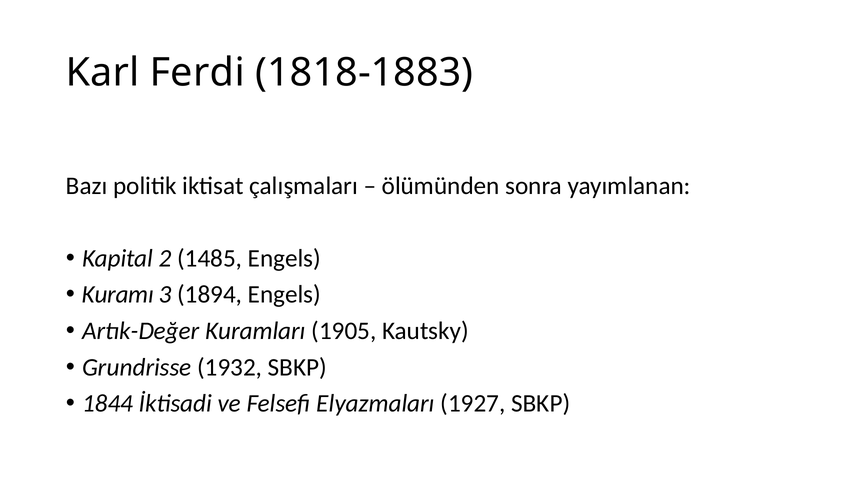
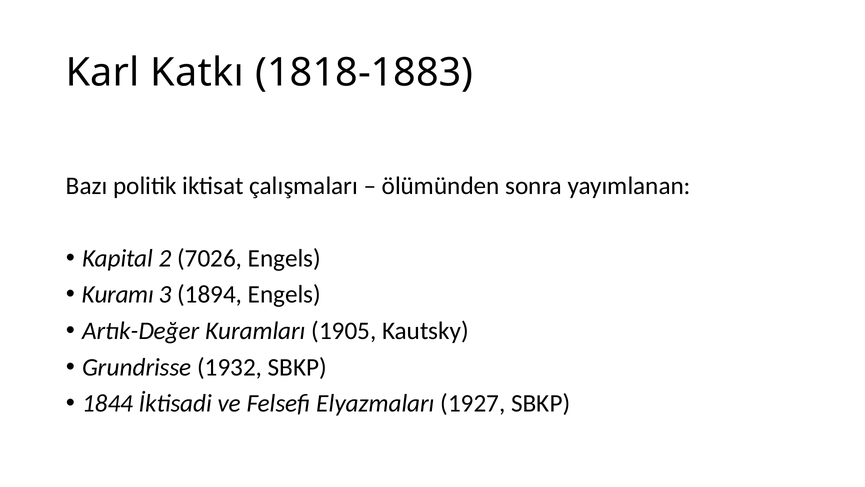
Ferdi: Ferdi -> Katkı (197, 73)
1485: 1485 -> 7026 (210, 258)
